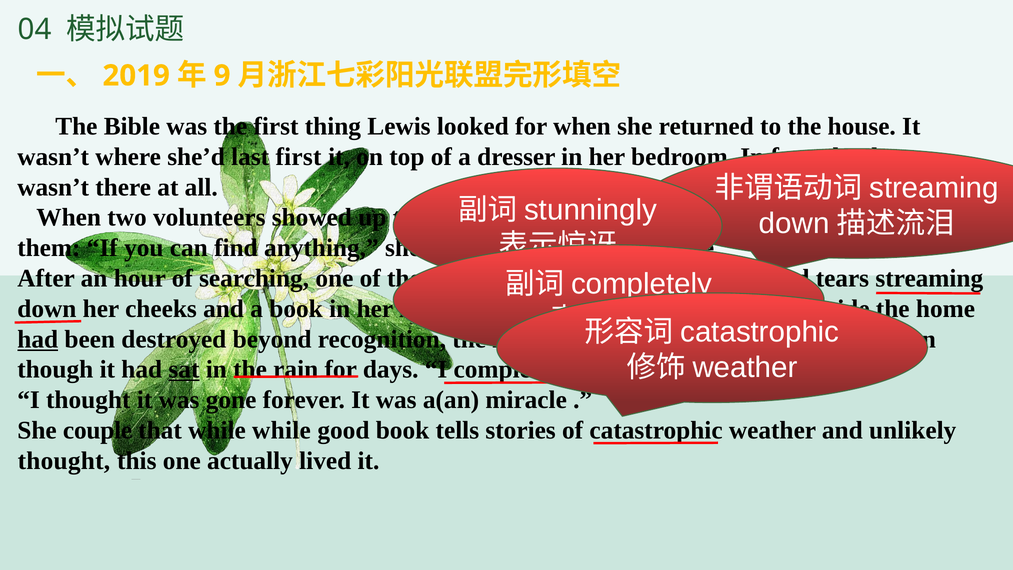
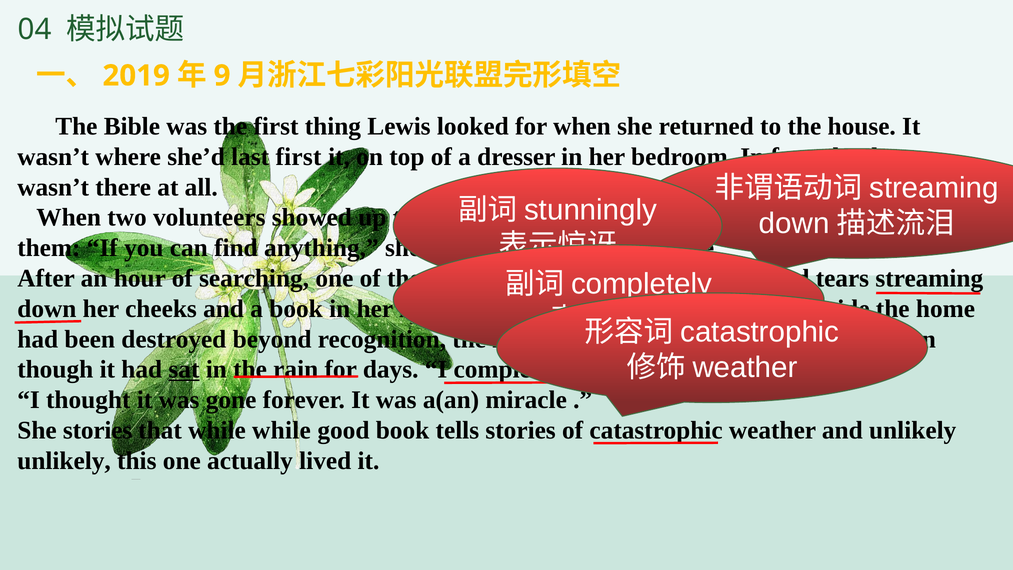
had underline: present -> none (38, 339)
She couple: couple -> stories (98, 430)
thought: thought -> unlikely (64, 461)
